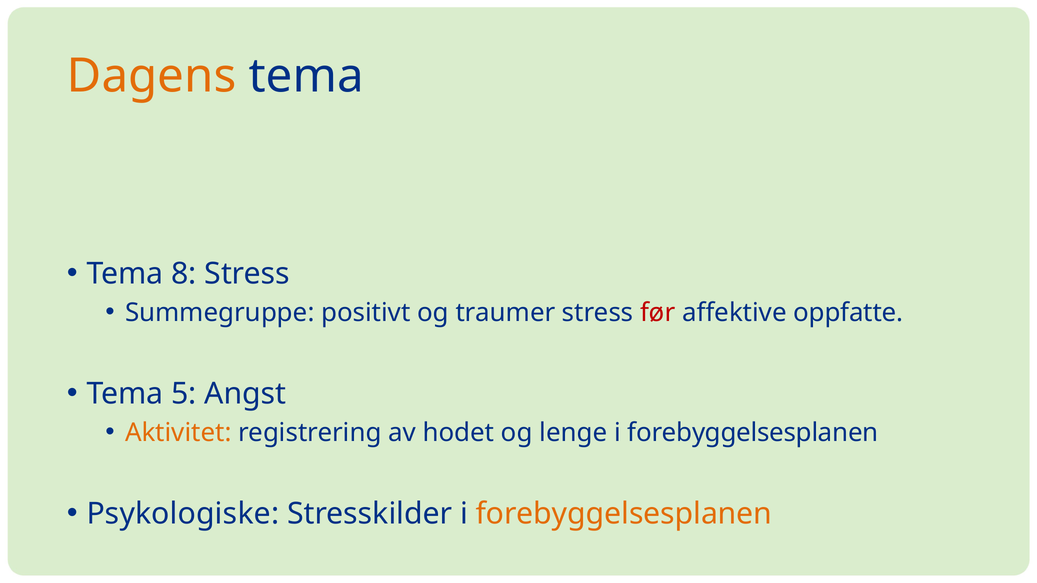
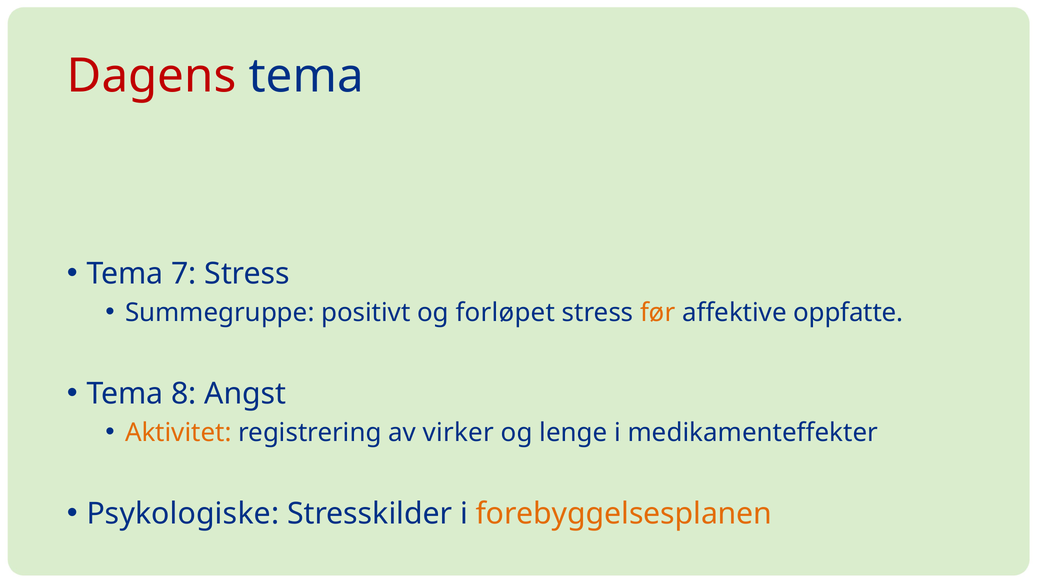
Dagens colour: orange -> red (152, 76)
8: 8 -> 7 (184, 274)
traumer: traumer -> forløpet (505, 313)
før colour: red -> orange (658, 313)
5: 5 -> 8 (184, 394)
hodet: hodet -> virker (458, 433)
forebyggelsesplanen: forebyggelsesplanen -> medikamenteffekter (753, 433)
